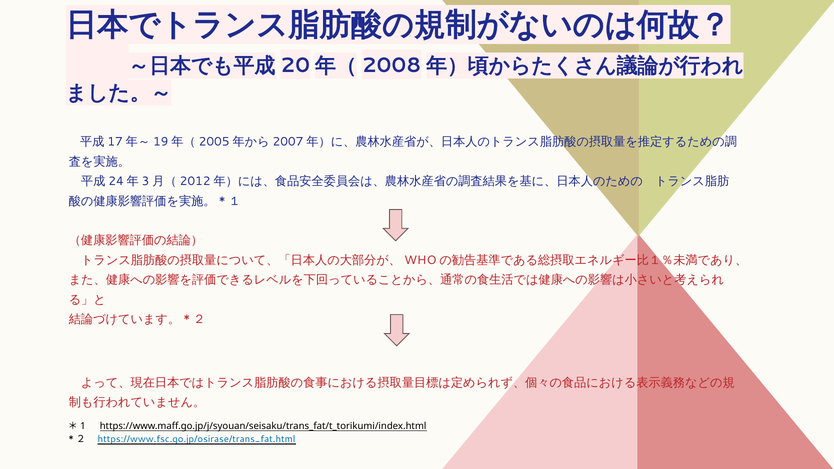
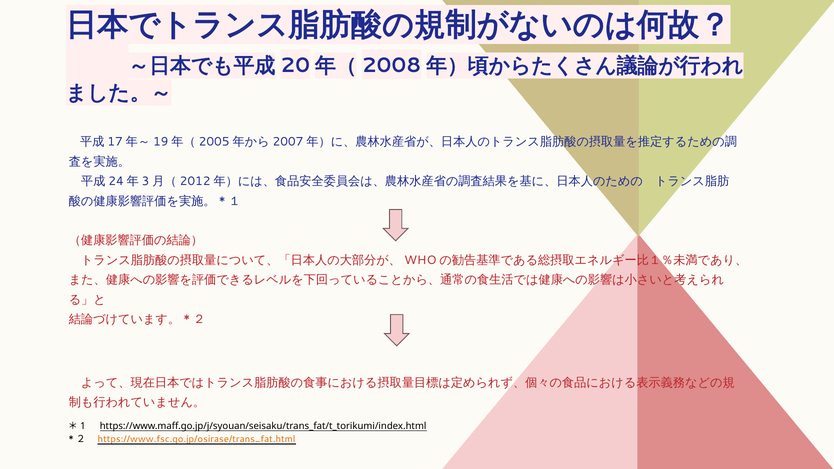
https://www.fsc.go.jp/osirase/trans_fat.html colour: blue -> orange (197, 439)
